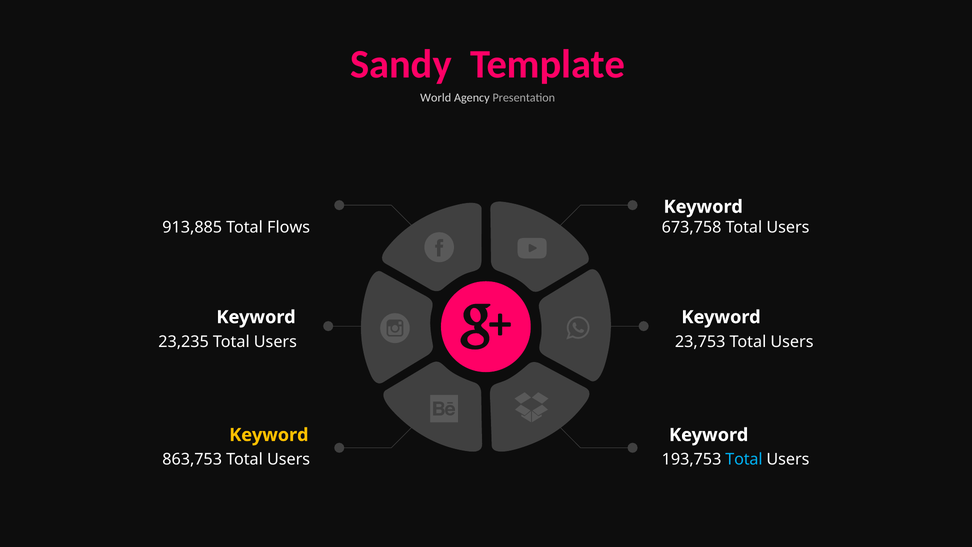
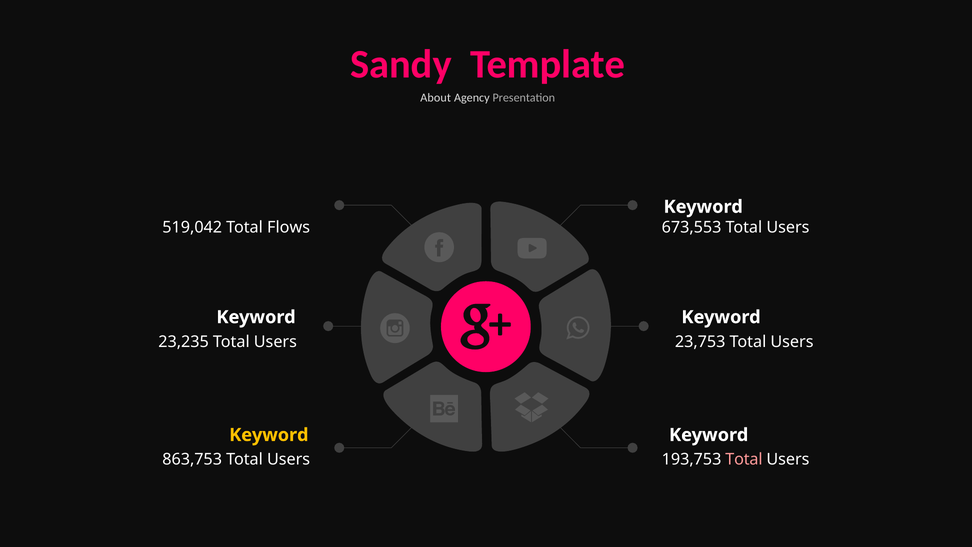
World: World -> About (436, 98)
913,885: 913,885 -> 519,042 (192, 227)
673,758: 673,758 -> 673,553 (692, 227)
Total colour: light blue -> pink (744, 459)
